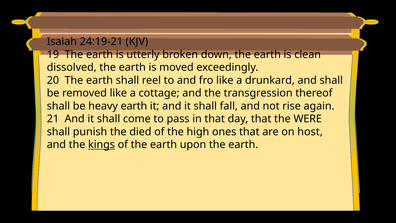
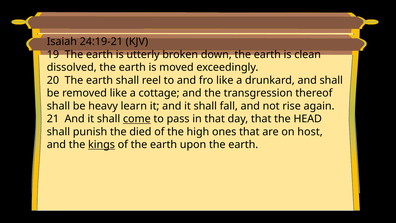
heavy earth: earth -> learn (134, 106)
come underline: none -> present (137, 119)
WERE: WERE -> HEAD (308, 119)
